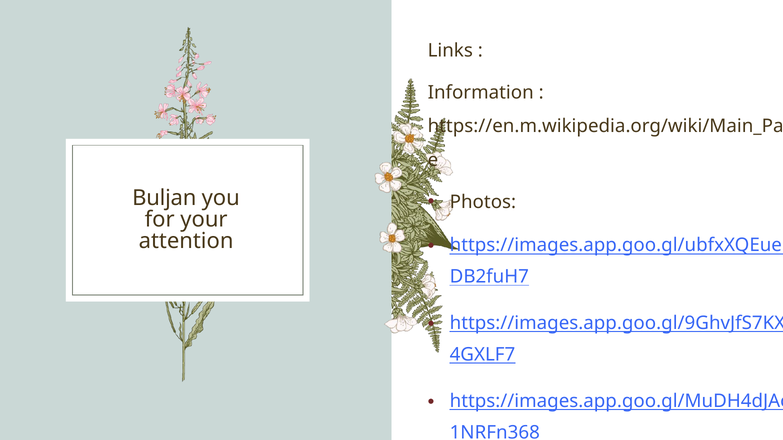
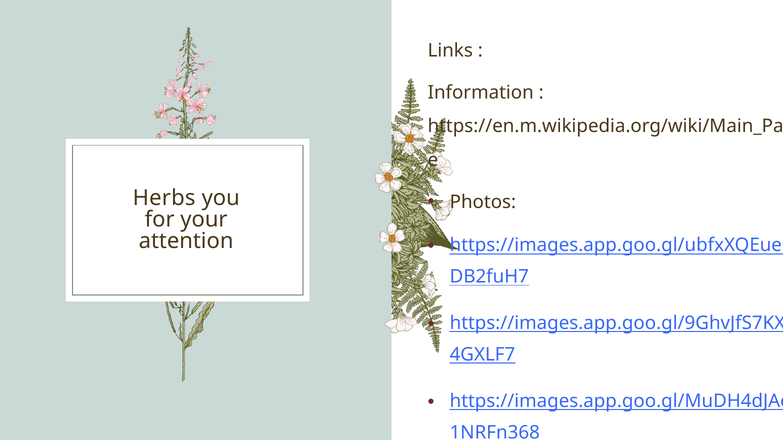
Buljan: Buljan -> Herbs (164, 198)
